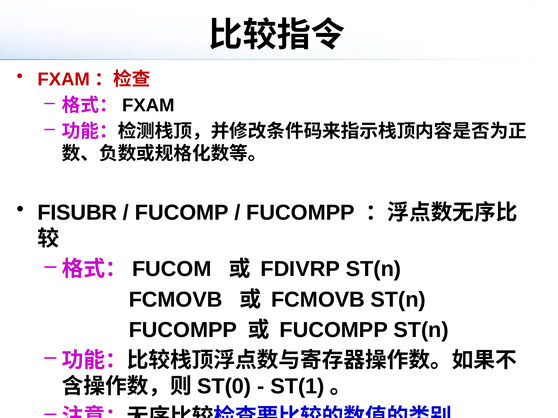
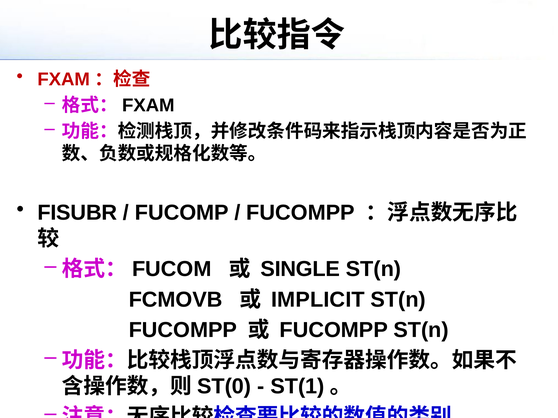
FDIVRP: FDIVRP -> SINGLE (300, 269)
FCMOVB: FCMOVB -> IMPLICIT (318, 300)
